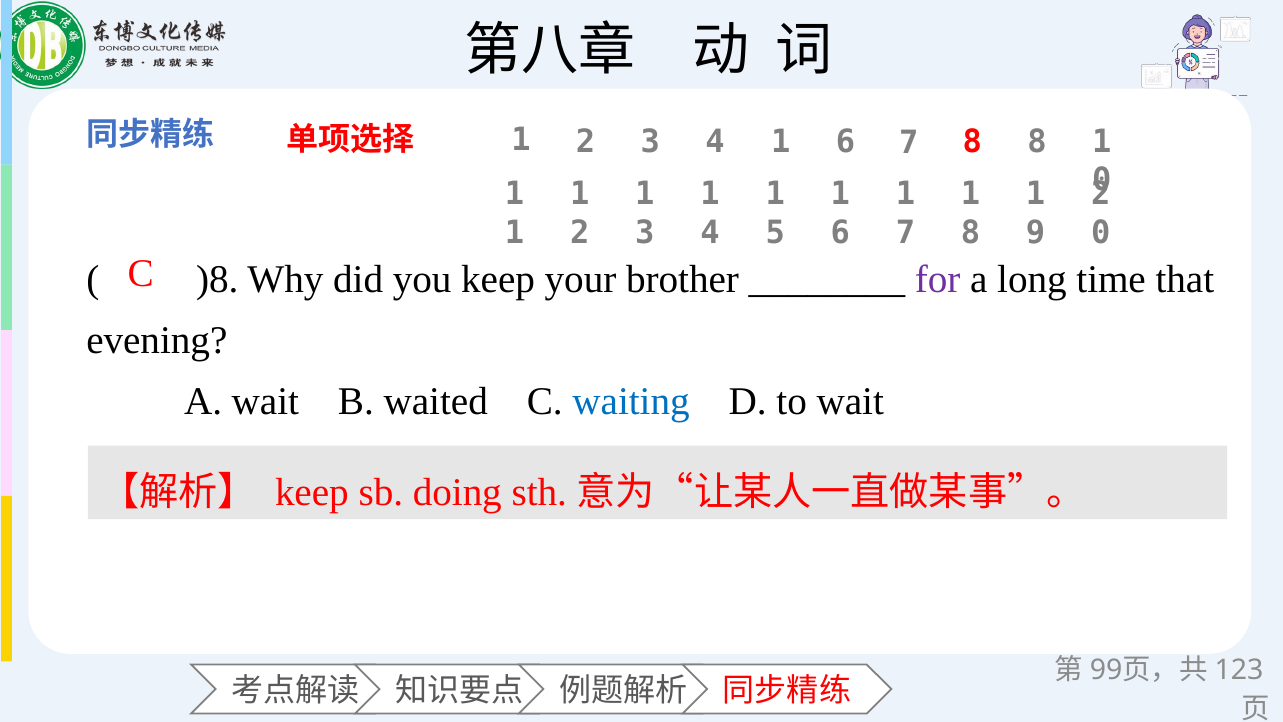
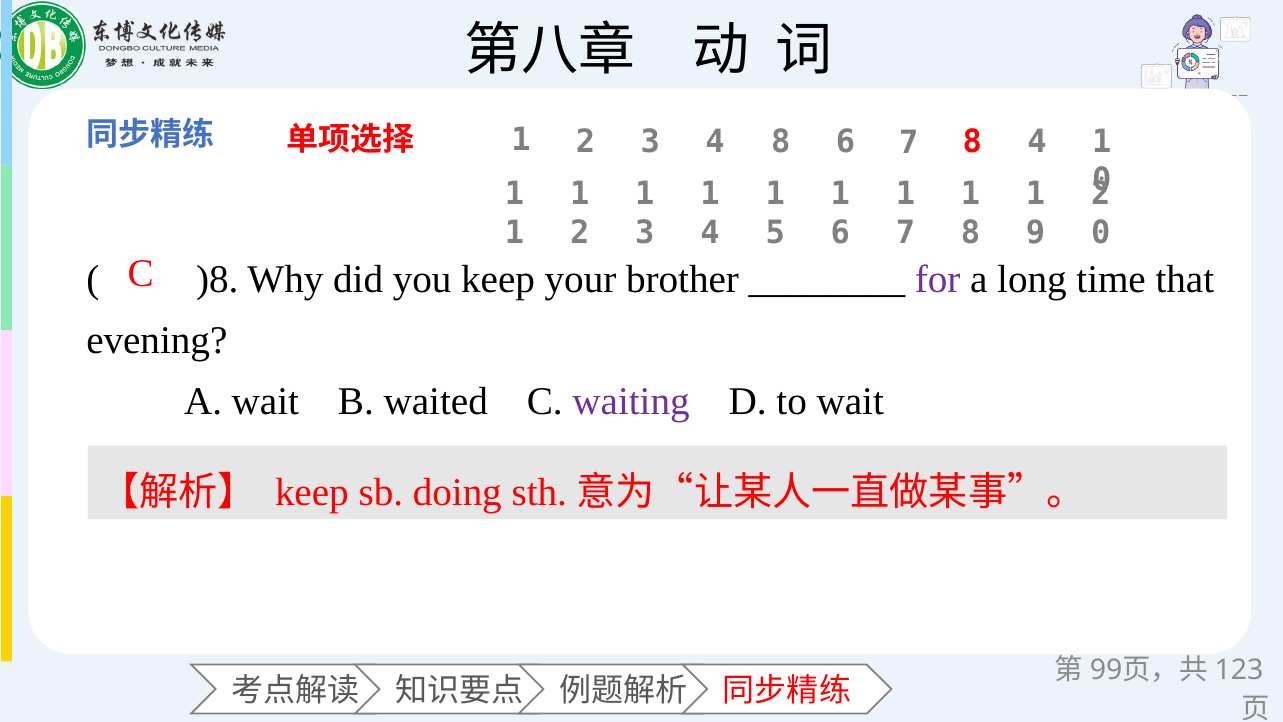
3 4 1: 1 -> 8 (781, 142)
8 8: 8 -> 4 (1037, 142)
waiting colour: blue -> purple (631, 402)
